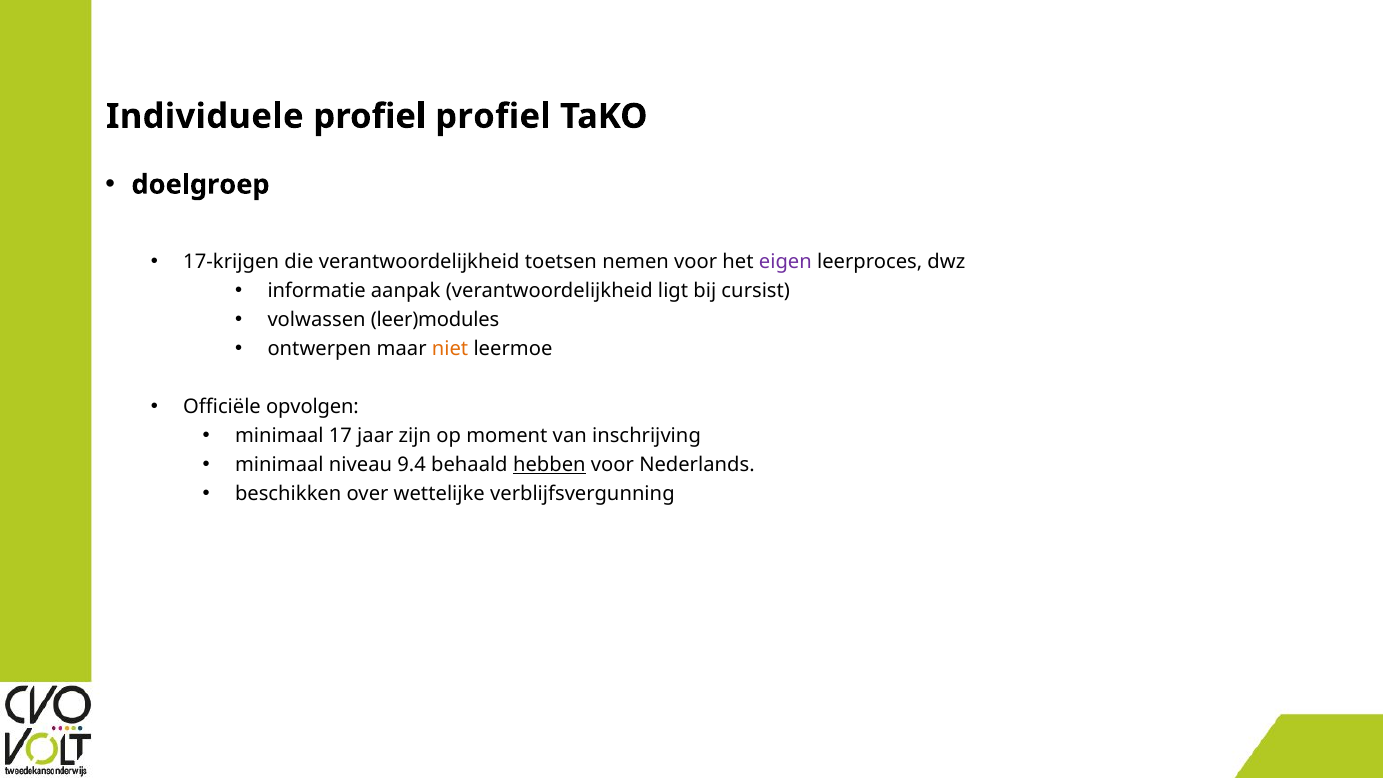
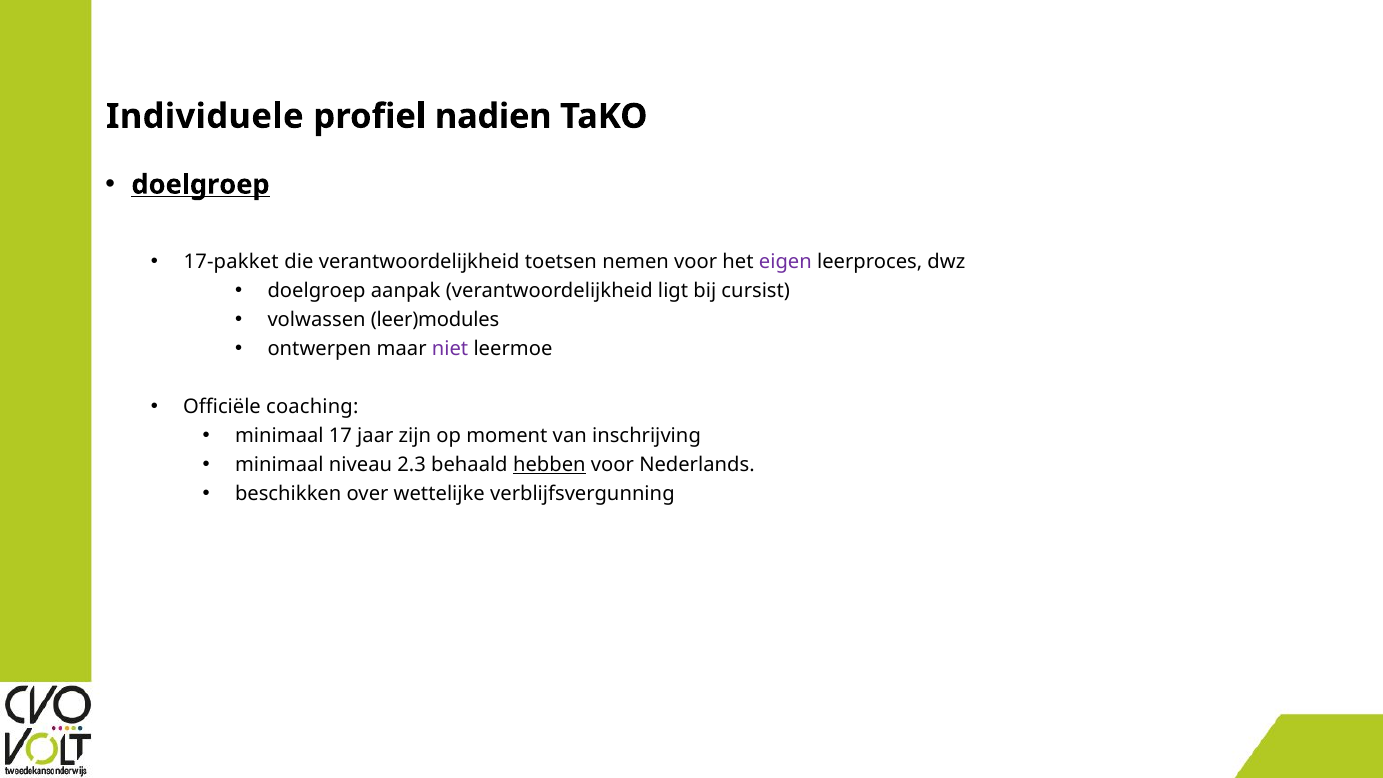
profiel profiel: profiel -> nadien (493, 116)
doelgroep underline: none -> present (201, 185)
17-krijgen: 17-krijgen -> 17-pakket (231, 261)
informatie: informatie -> doelgroep (317, 291)
niet colour: orange -> purple (450, 349)
opvolgen: opvolgen -> coaching (312, 407)
9.4: 9.4 -> 2.3 (412, 465)
